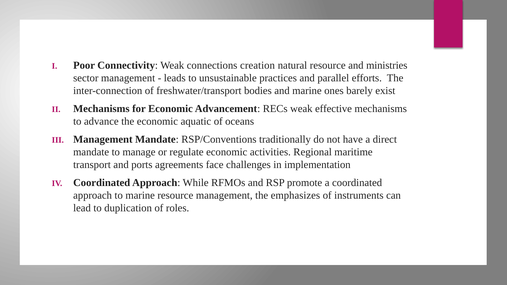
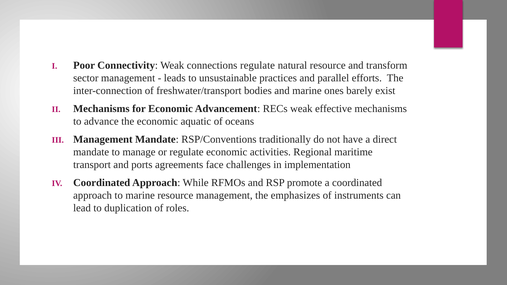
connections creation: creation -> regulate (258, 65)
ministries: ministries -> transform (387, 65)
